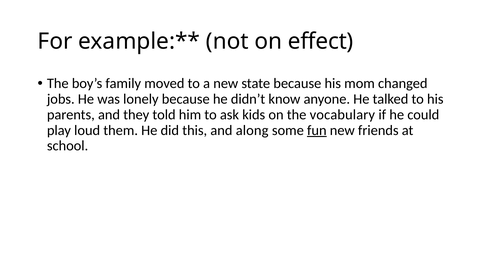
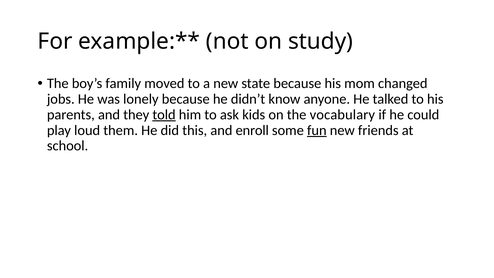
effect: effect -> study (321, 41)
told underline: none -> present (164, 115)
along: along -> enroll (252, 130)
